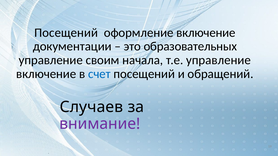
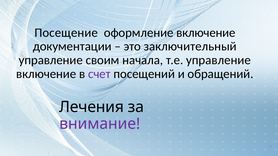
Посещений: Посещений -> Посещение (66, 33)
образовательных: образовательных -> заключительный (190, 47)
счет colour: blue -> purple (99, 74)
Случаев: Случаев -> Лечения (92, 107)
